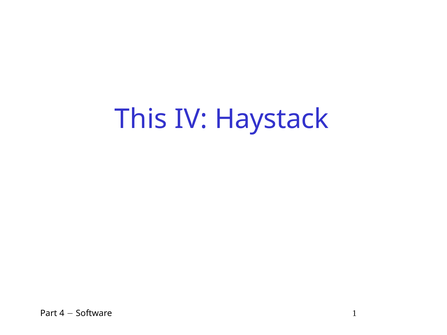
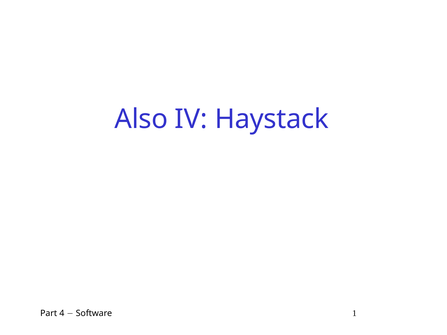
This: This -> Also (141, 119)
